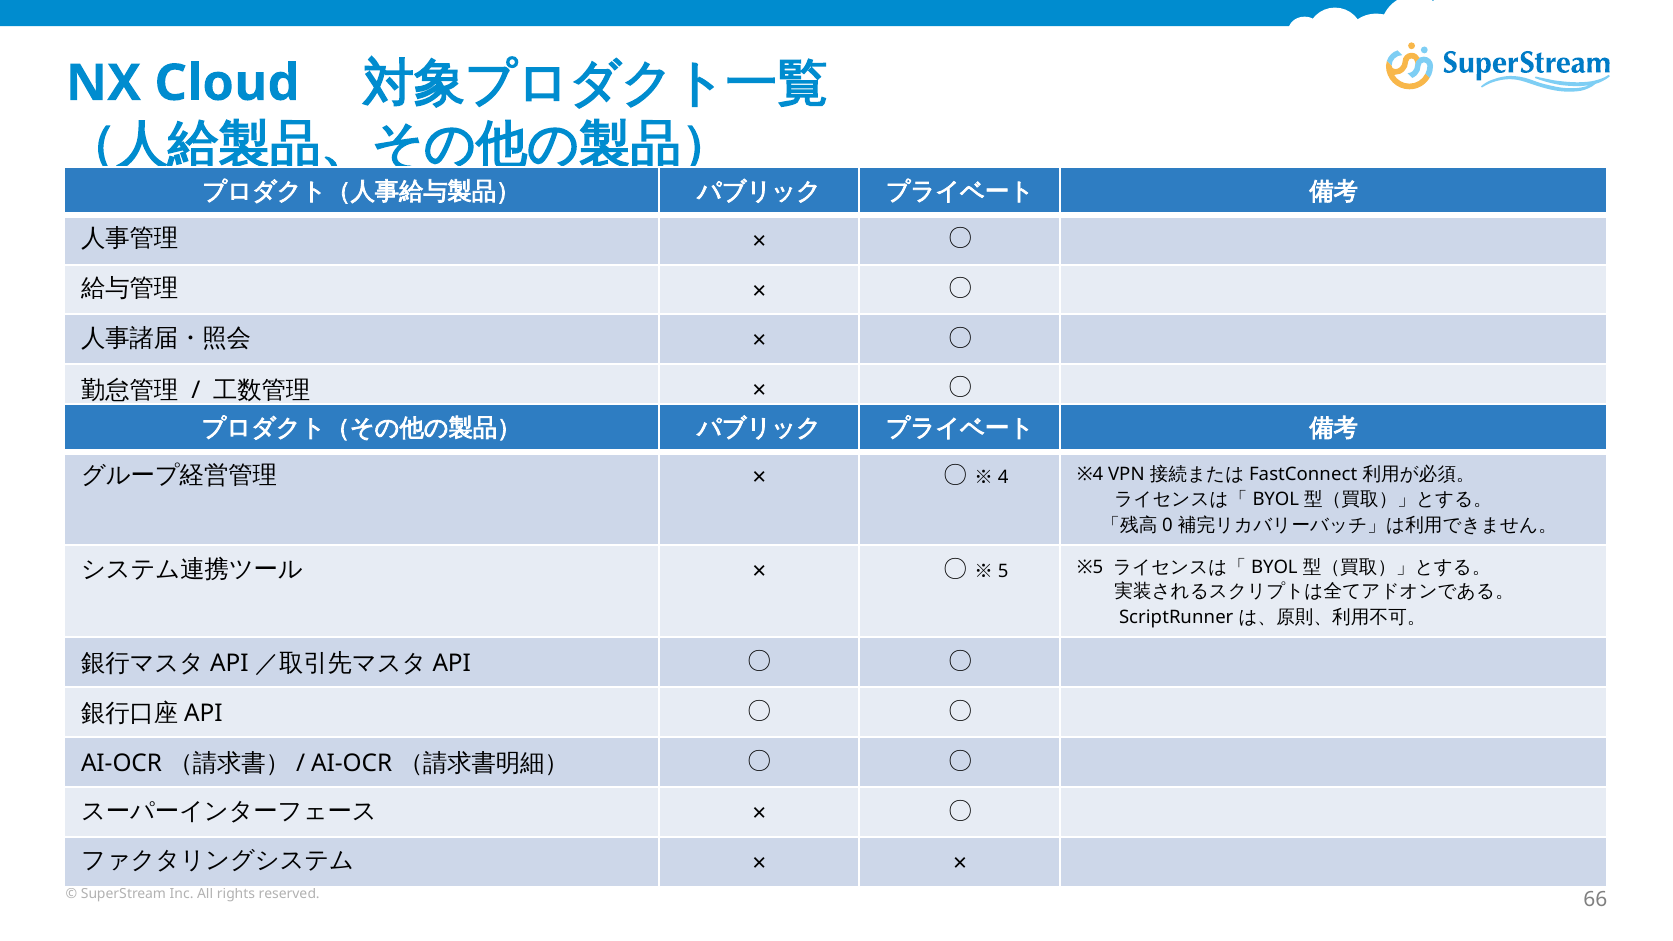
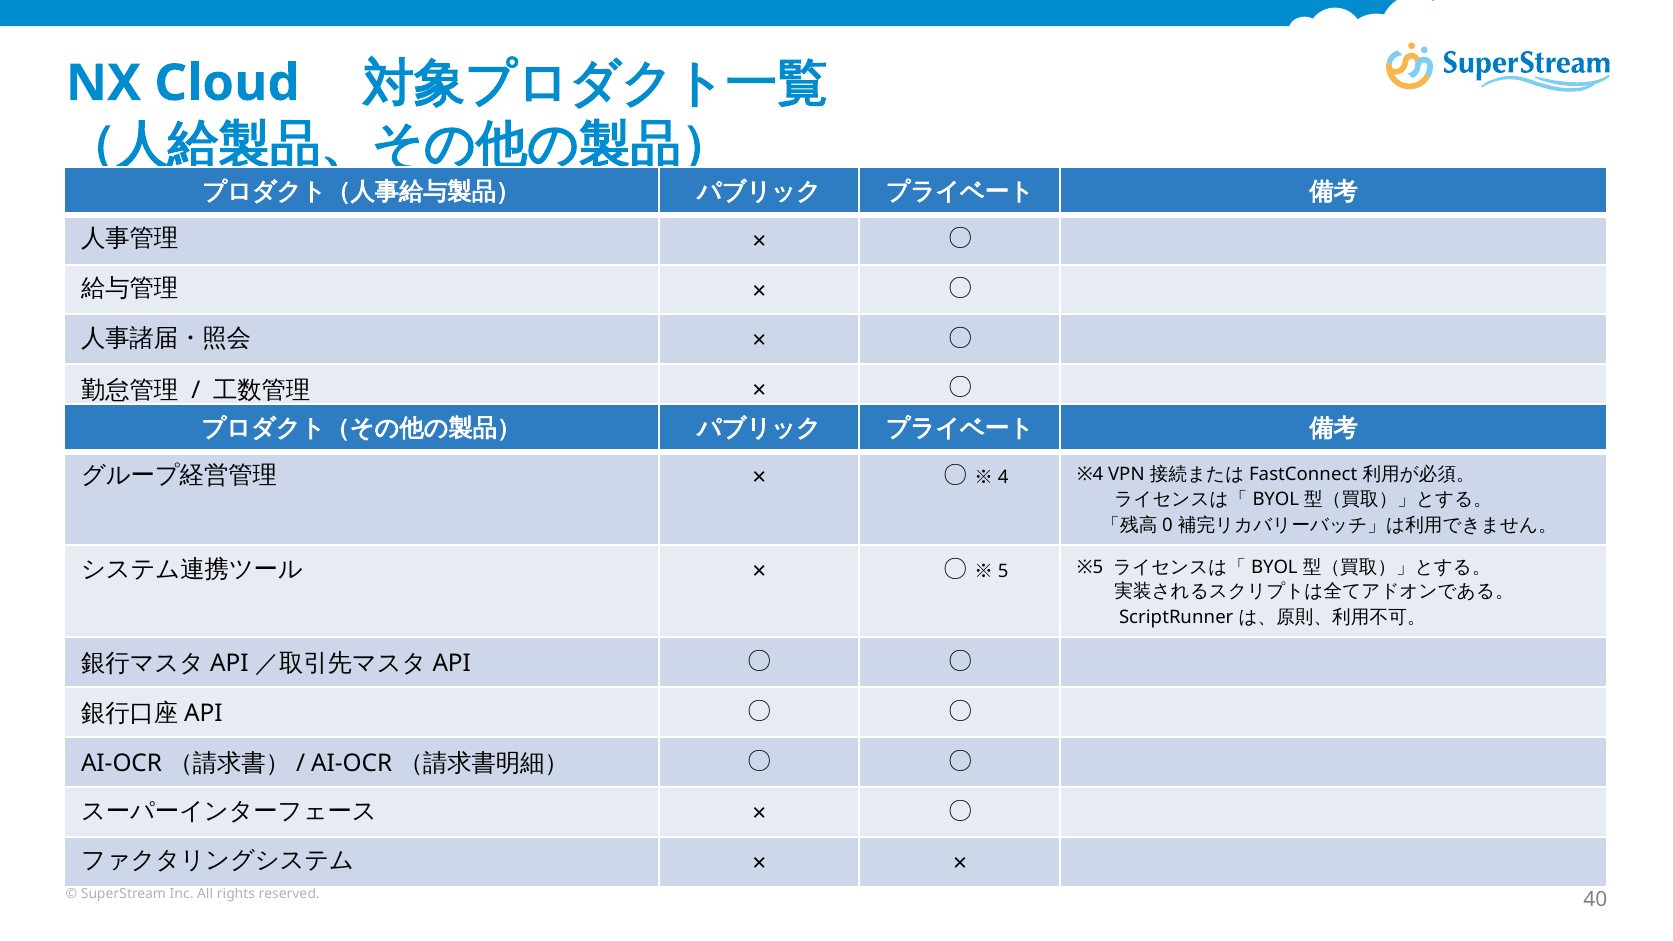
66: 66 -> 40 (1595, 899)
